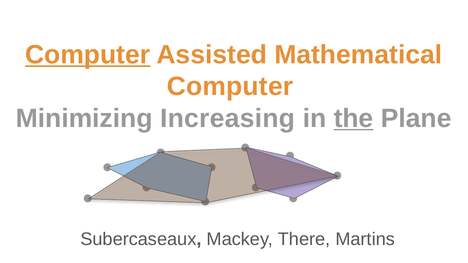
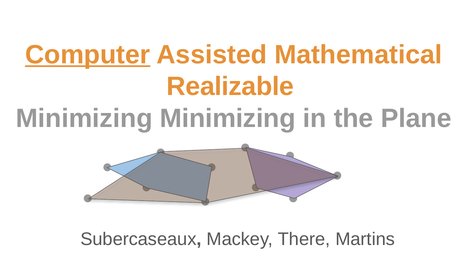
Computer: Computer -> Realizable (230, 87)
Minimizing Increasing: Increasing -> Minimizing (228, 118)
the underline: present -> none (354, 118)
